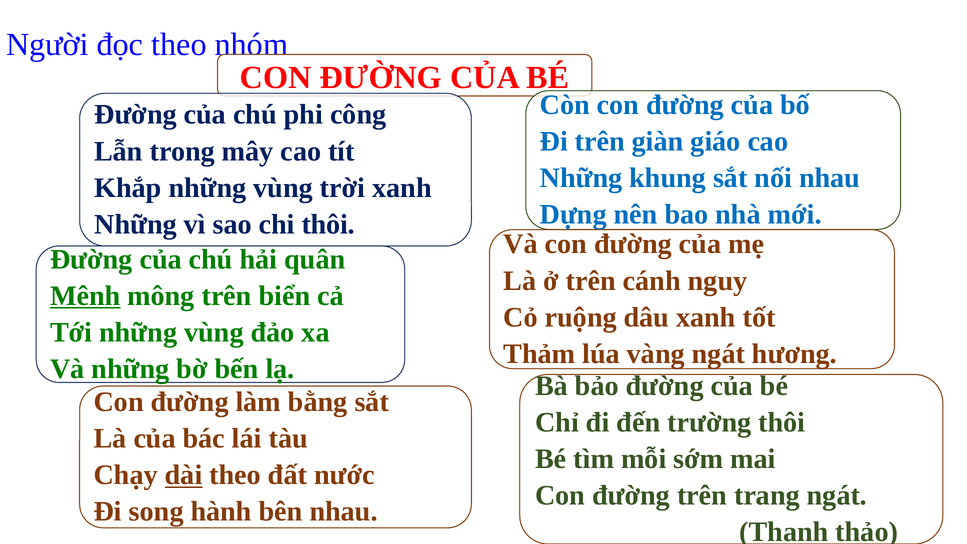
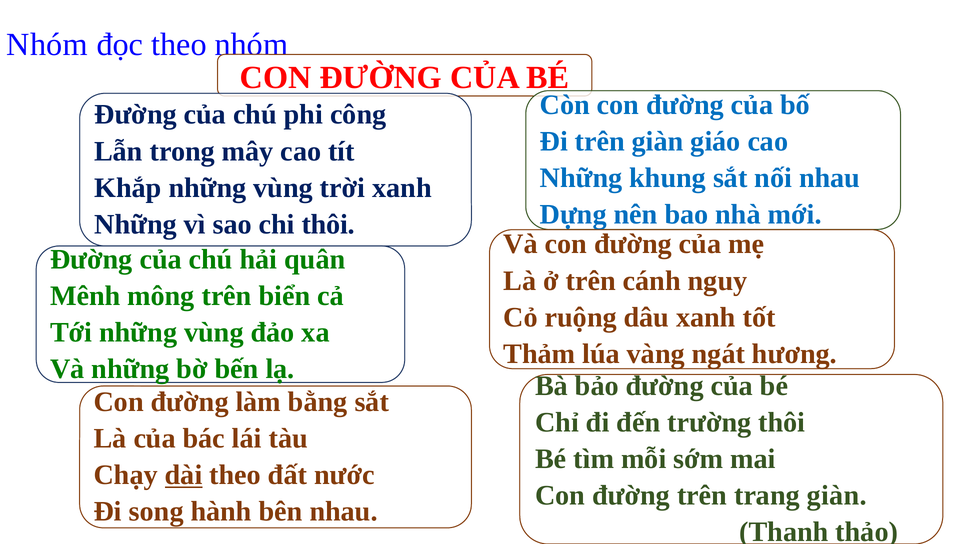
Người: Người -> Nhóm (47, 45)
Mênh underline: present -> none (85, 296)
trang ngát: ngát -> giàn (837, 496)
